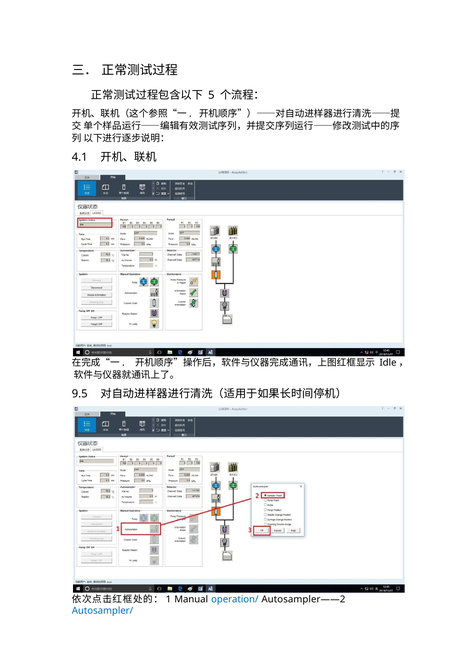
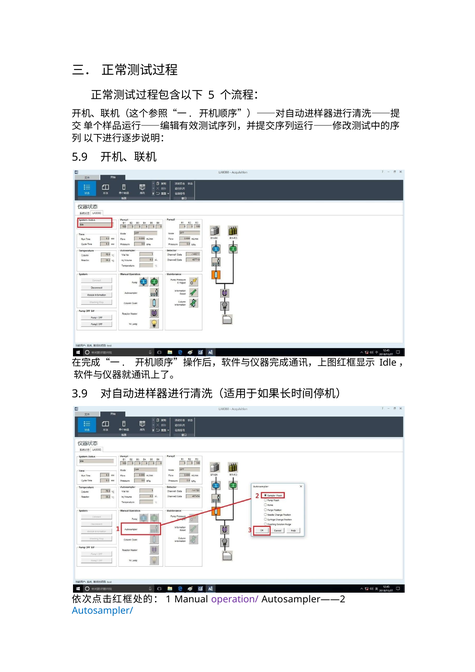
4.1: 4.1 -> 5.9 (80, 157)
9.5: 9.5 -> 3.9 (80, 394)
operation/ colour: blue -> purple (235, 599)
